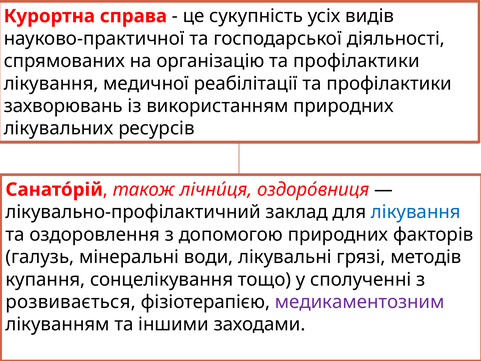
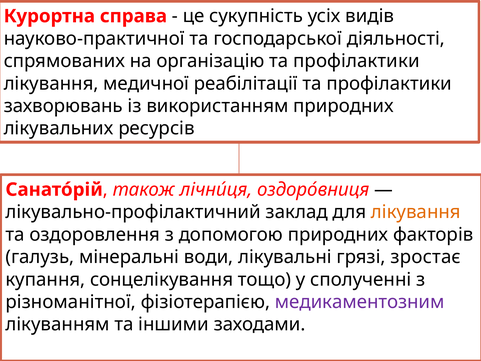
лікування colour: blue -> orange (416, 212)
методів: методів -> зростає (426, 257)
розвивається: розвивається -> різноманітної (71, 302)
